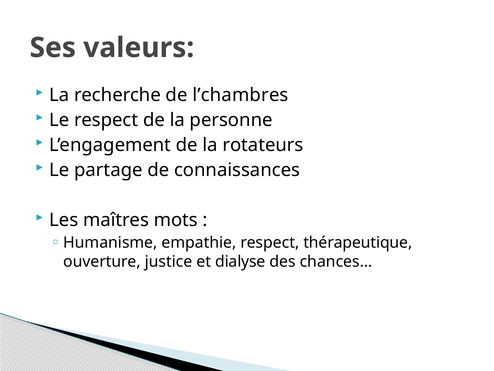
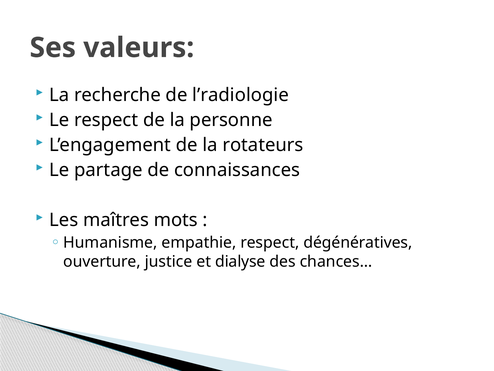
l’chambres: l’chambres -> l’radiologie (241, 95)
thérapeutique: thérapeutique -> dégénératives (358, 242)
